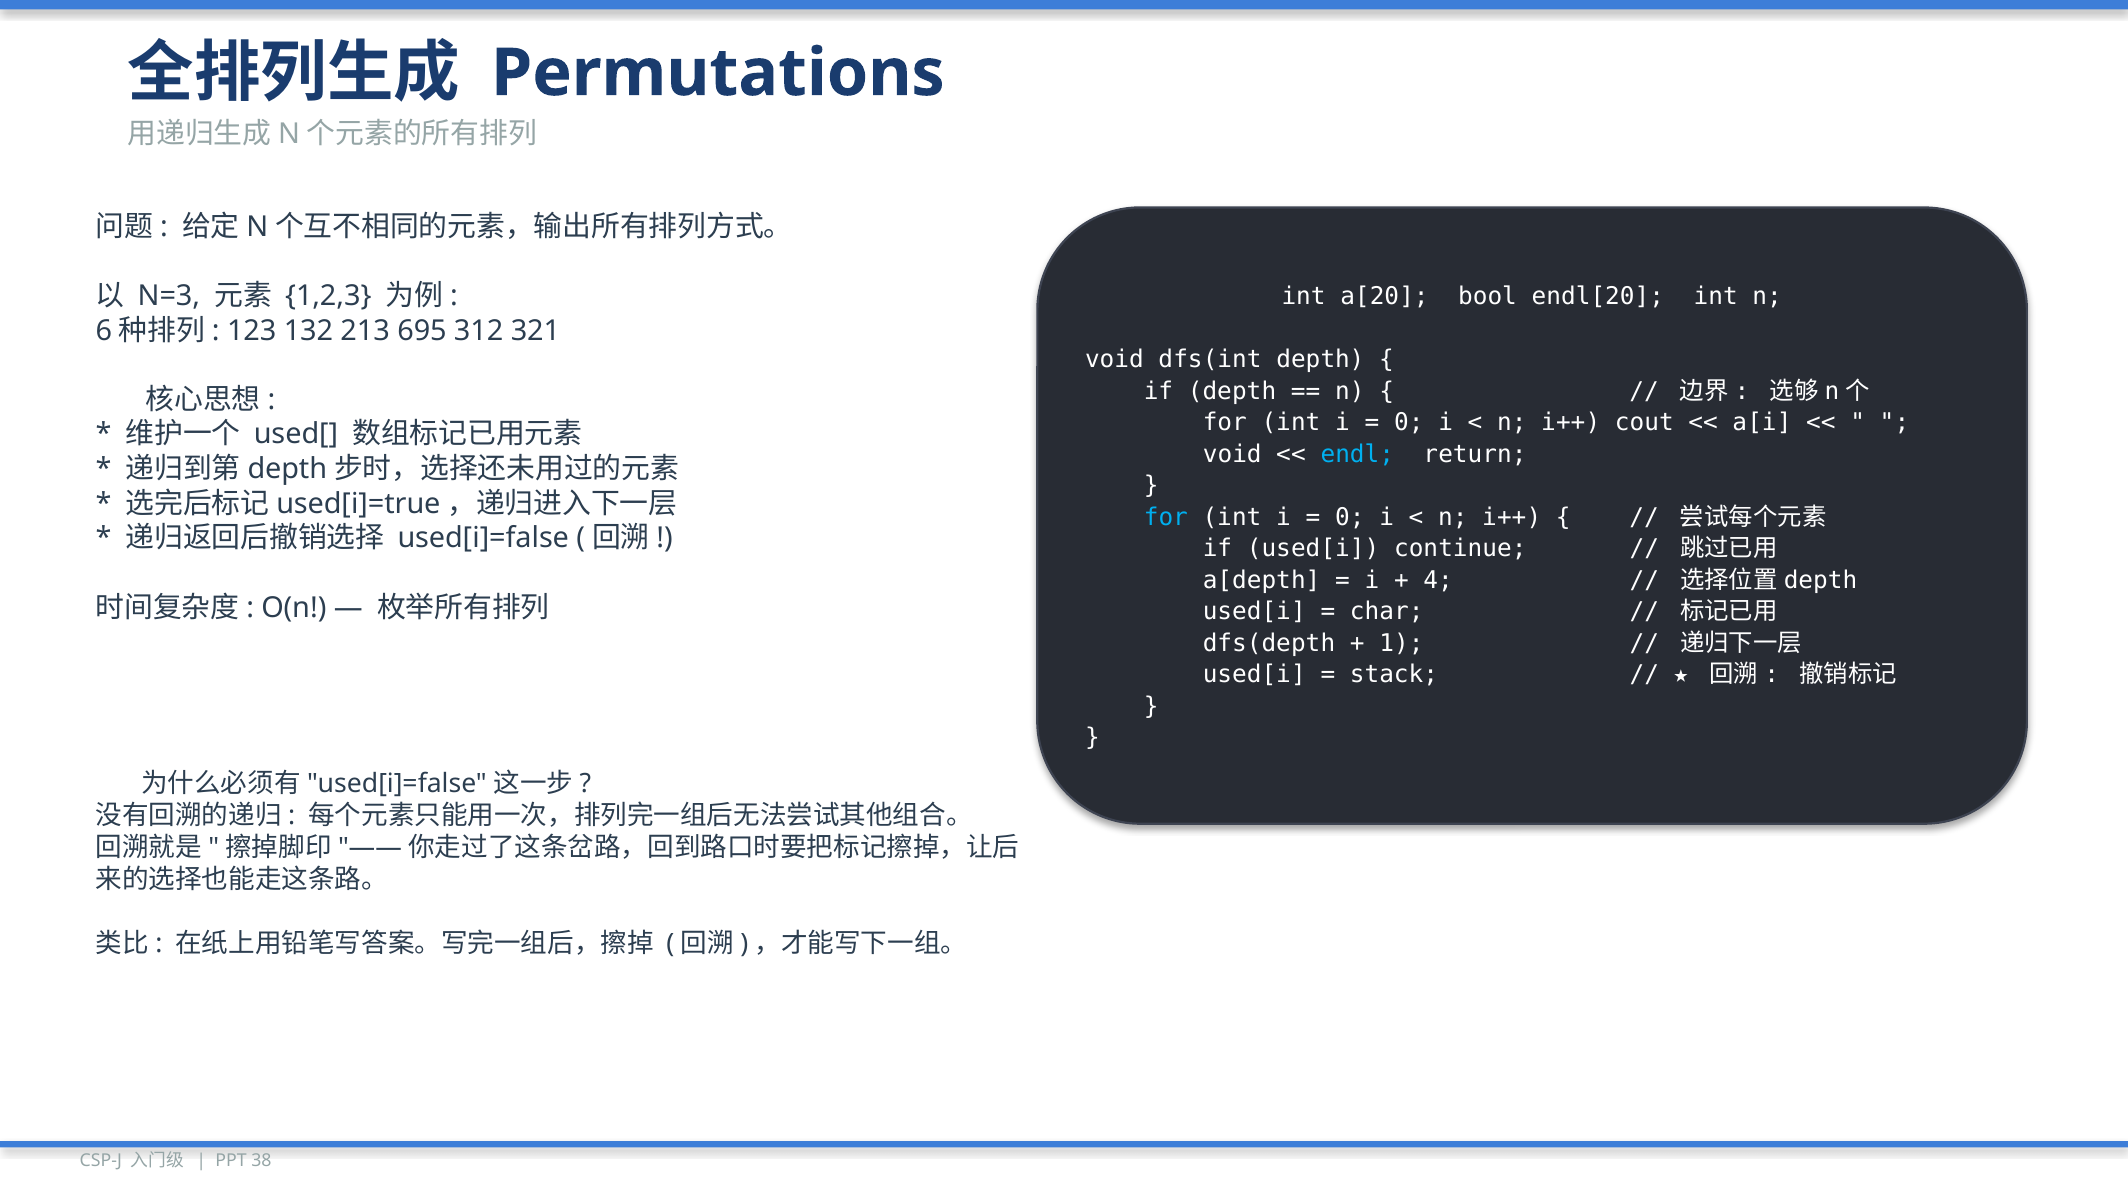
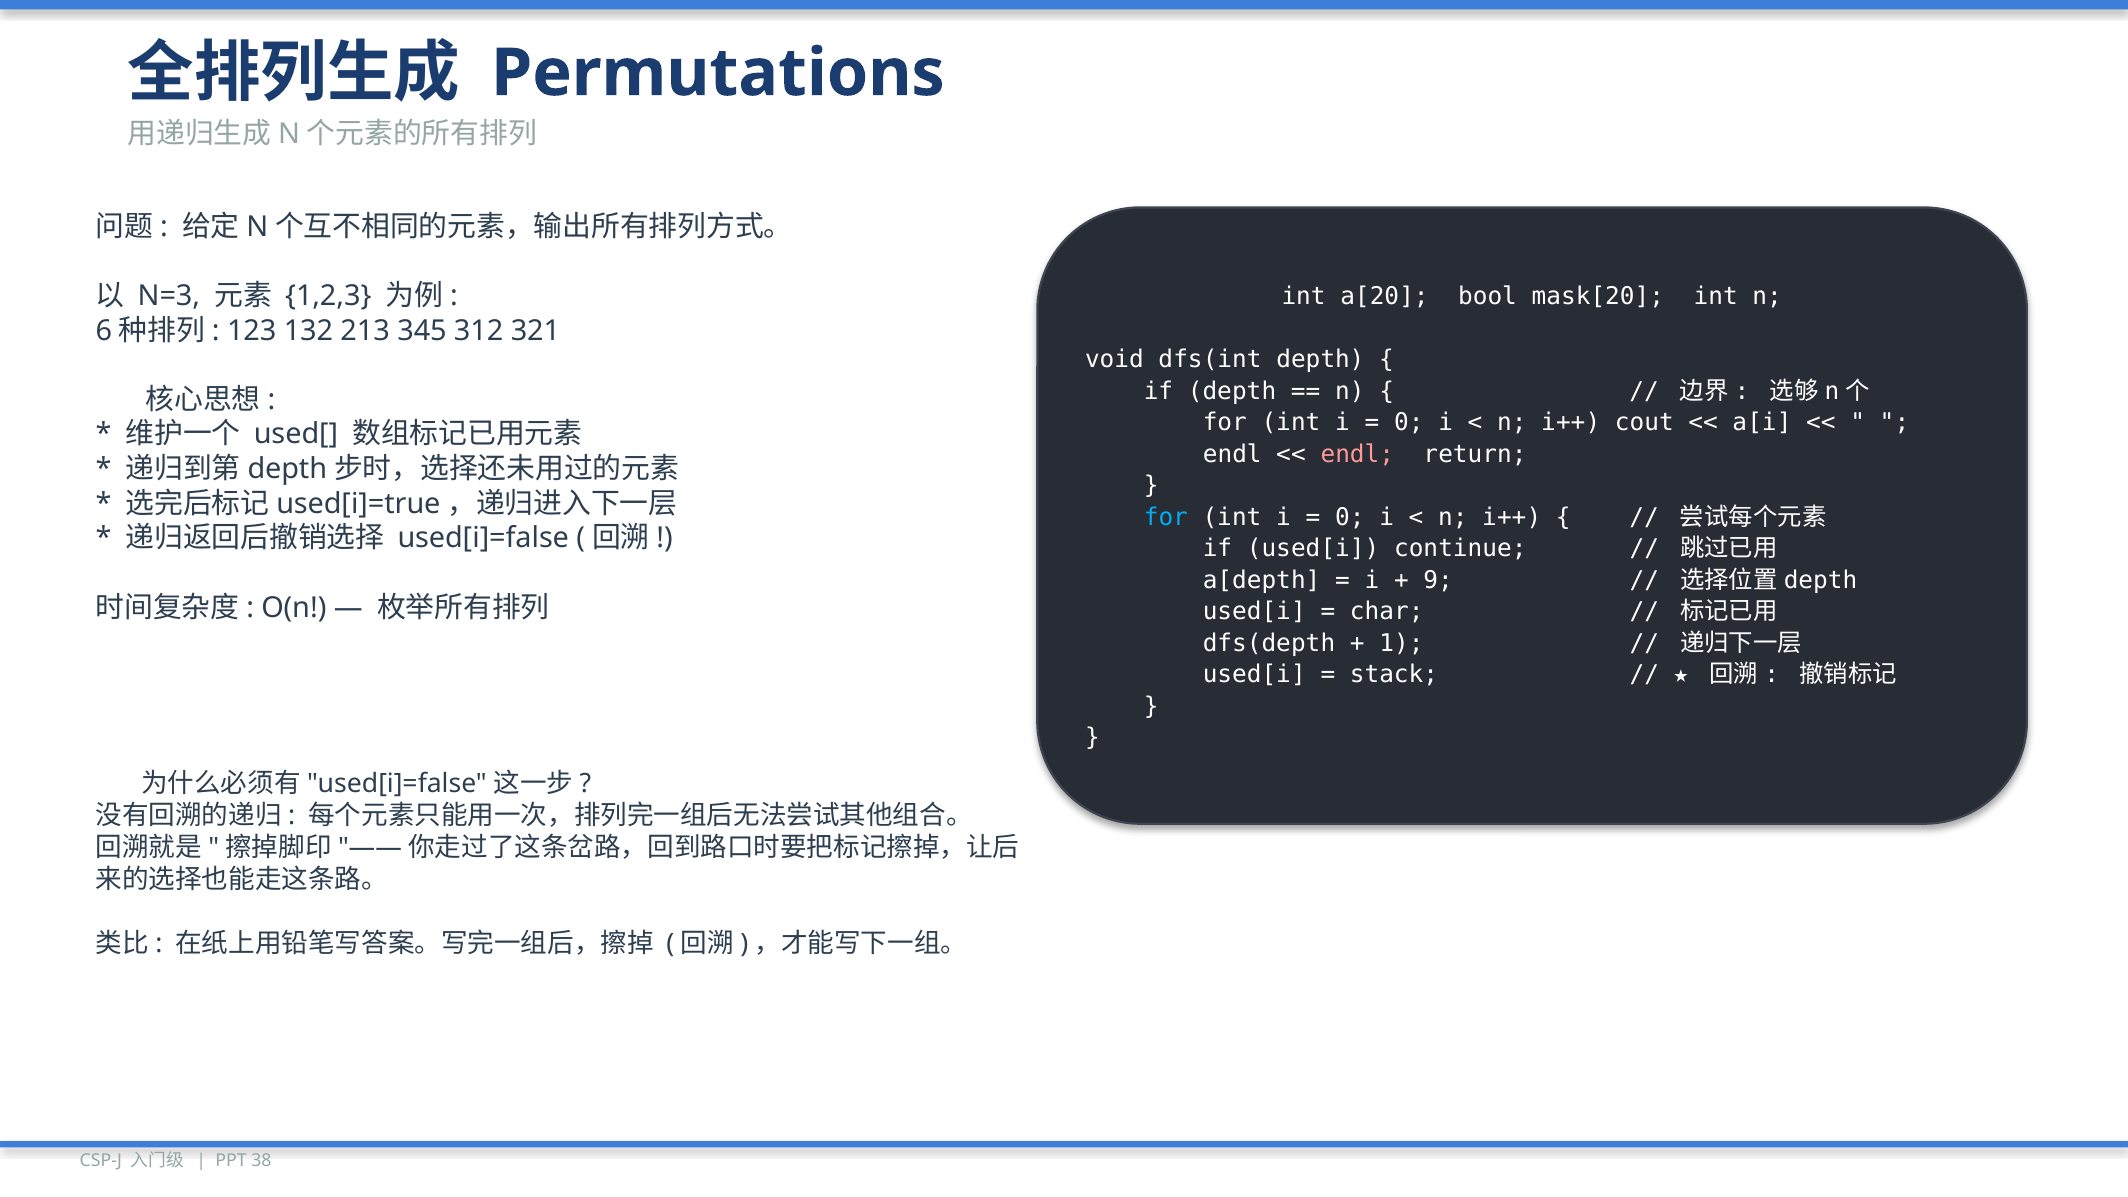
endl[20: endl[20 -> mask[20 (1598, 297)
695: 695 -> 345 (422, 331)
void: void -> endl (1232, 454)
endl colour: light blue -> pink (1357, 454)
4: 4 -> 9 (1438, 580)
